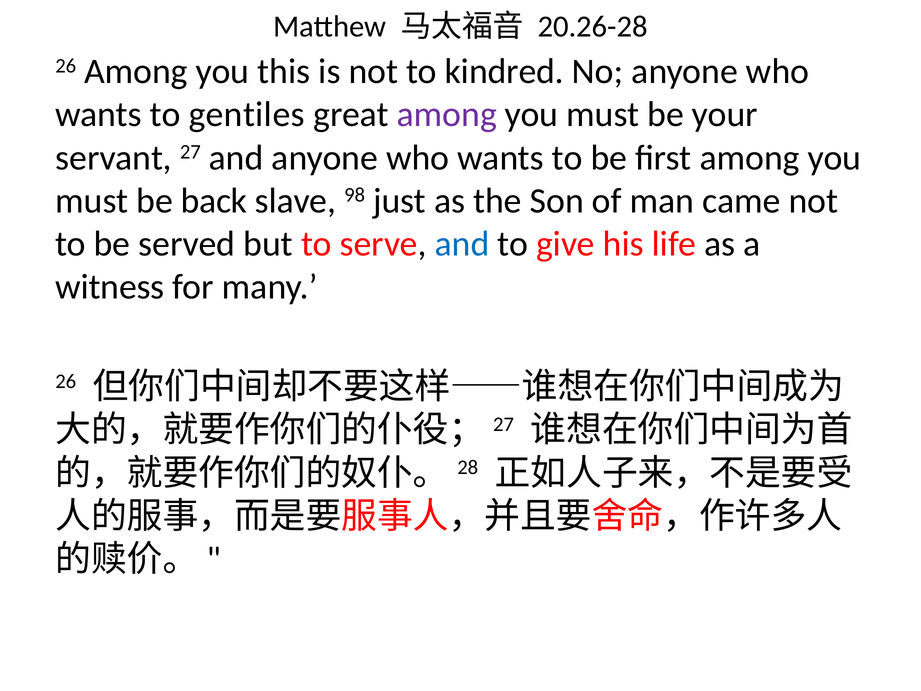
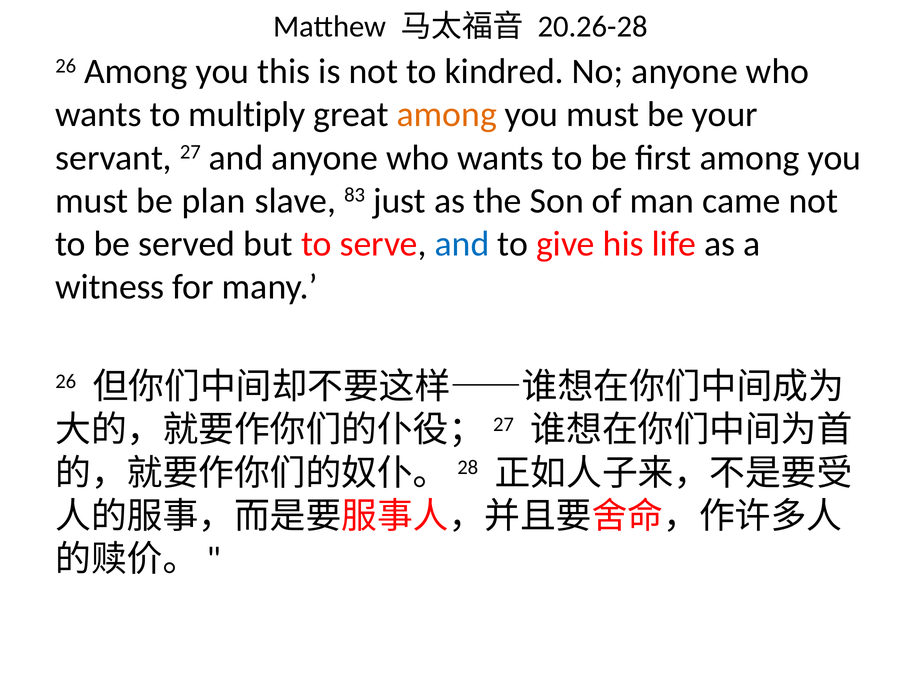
gentiles: gentiles -> multiply (247, 115)
among colour: purple -> orange (447, 115)
back: back -> plan (214, 201)
98: 98 -> 83 (355, 195)
